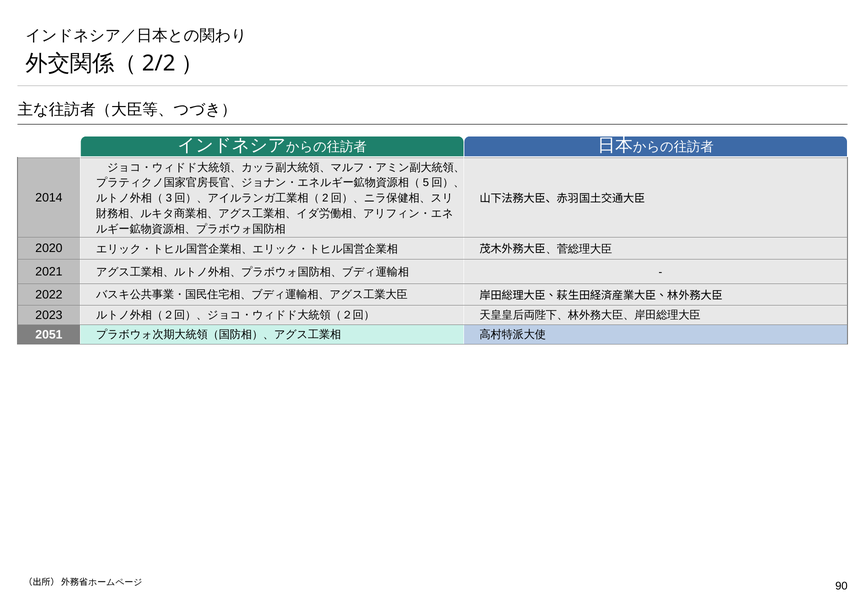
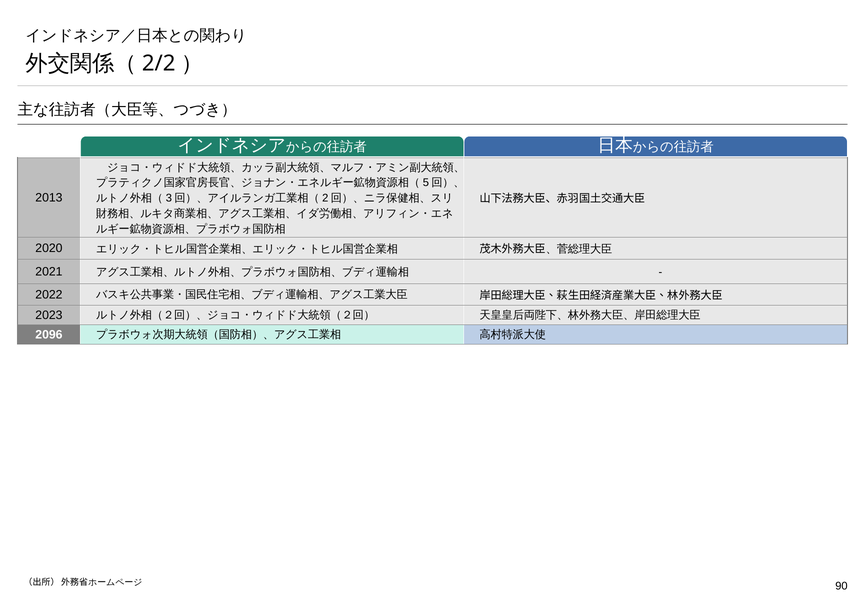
2014: 2014 -> 2013 (49, 198)
2051: 2051 -> 2096 (49, 334)
